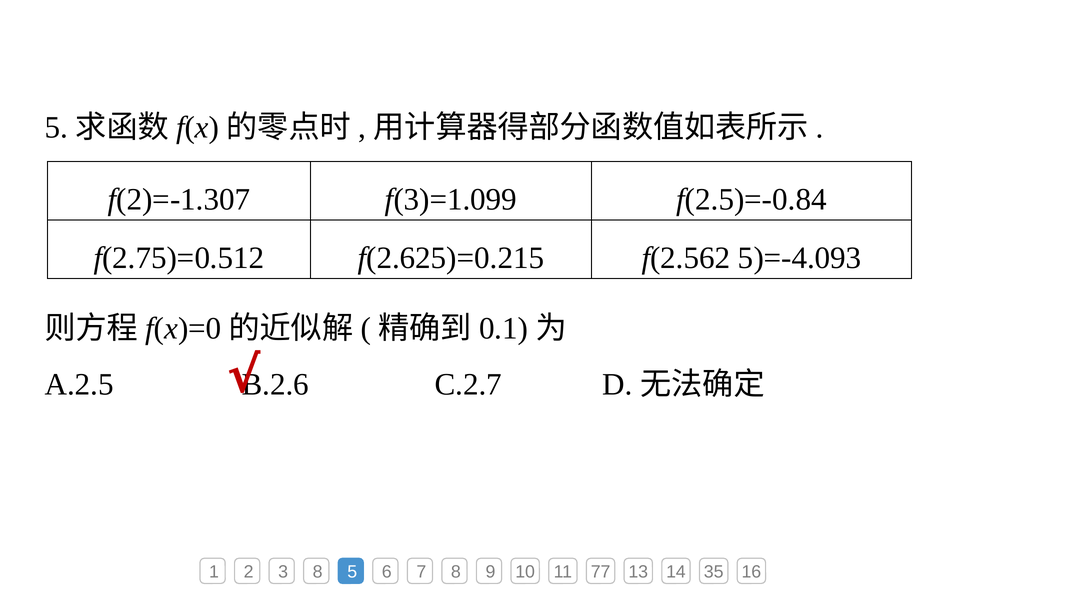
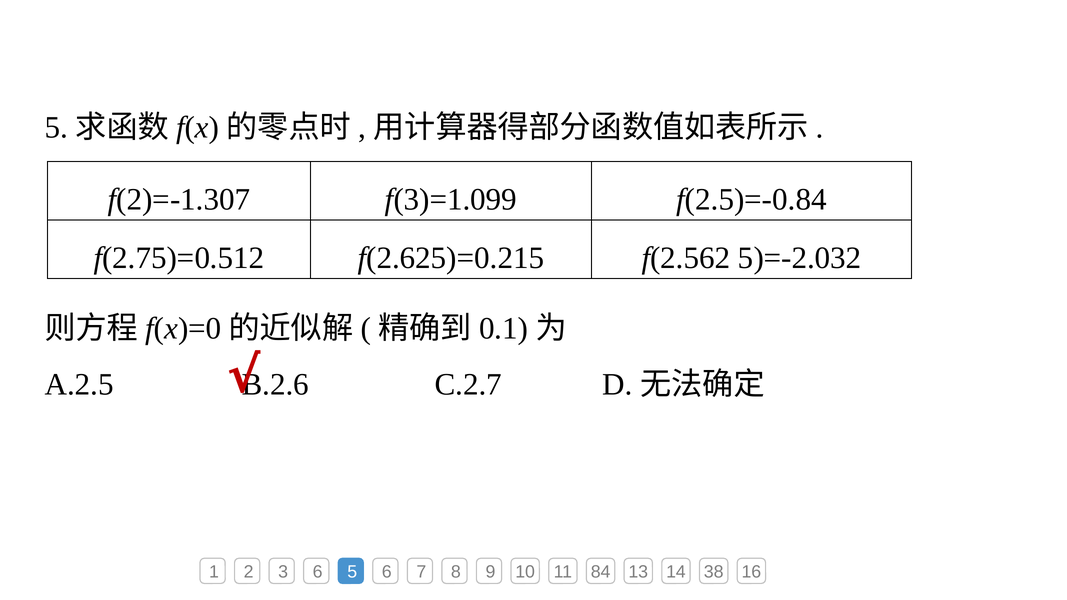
5)=-4.093: 5)=-4.093 -> 5)=-2.032 (800, 258)
3 8: 8 -> 6 (318, 572)
77: 77 -> 84 (601, 572)
35: 35 -> 38 (714, 572)
